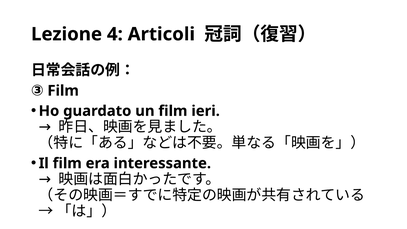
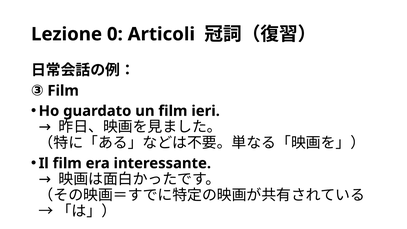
4: 4 -> 0 (115, 34)
